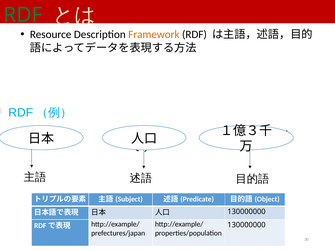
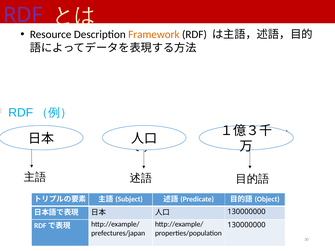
RDF colour: green -> purple (23, 15)
